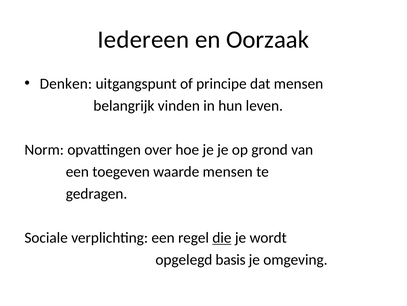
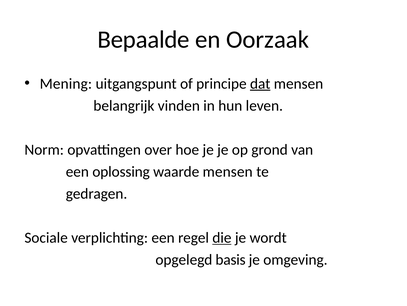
Iedereen: Iedereen -> Bepaalde (144, 39)
Denken: Denken -> Mening (66, 83)
dat underline: none -> present (260, 83)
toegeven: toegeven -> oplossing (121, 171)
